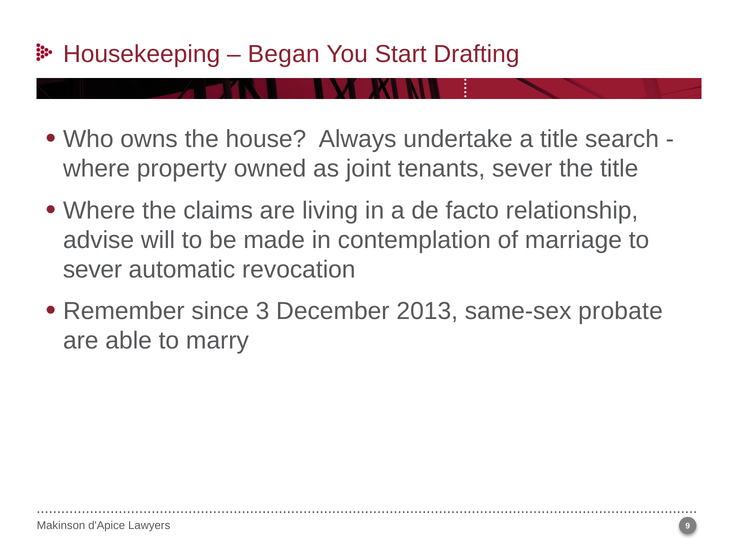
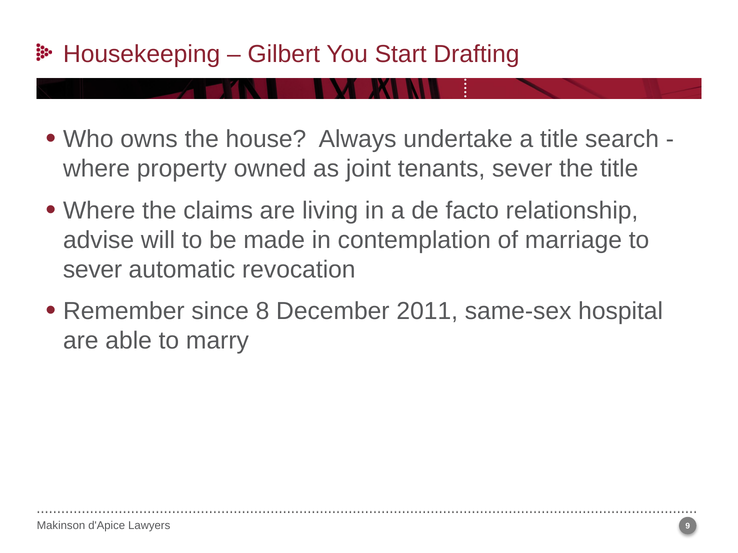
Began: Began -> Gilbert (284, 54)
3: 3 -> 8 (263, 312)
2013: 2013 -> 2011 (427, 312)
probate: probate -> hospital (621, 312)
